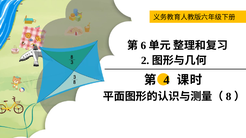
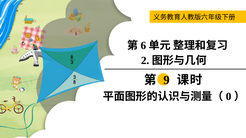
4: 4 -> 9 (167, 80)
8: 8 -> 0 (229, 97)
